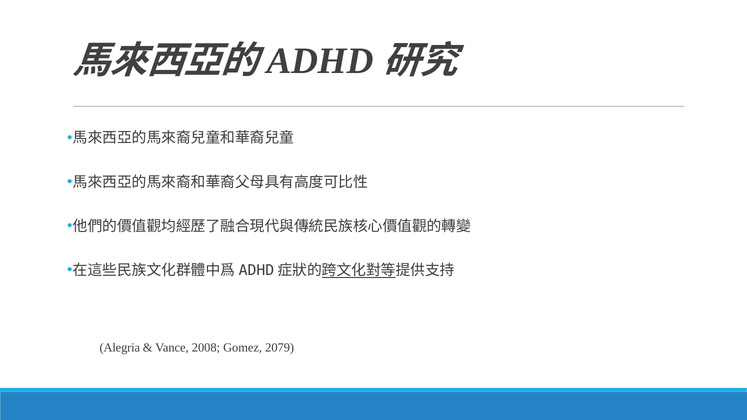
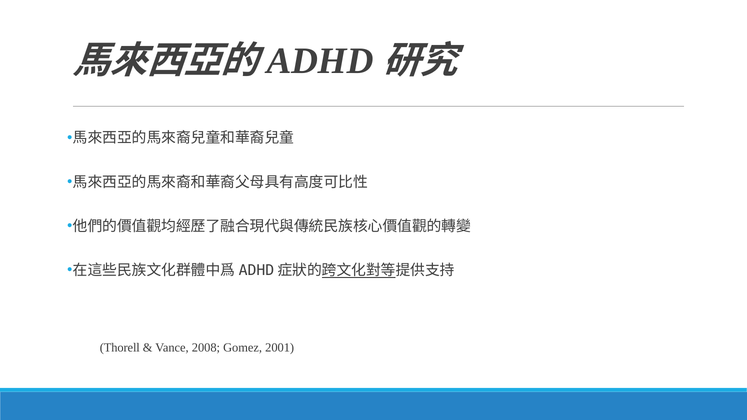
Alegria: Alegria -> Thorell (120, 348)
2079: 2079 -> 2001 (280, 348)
